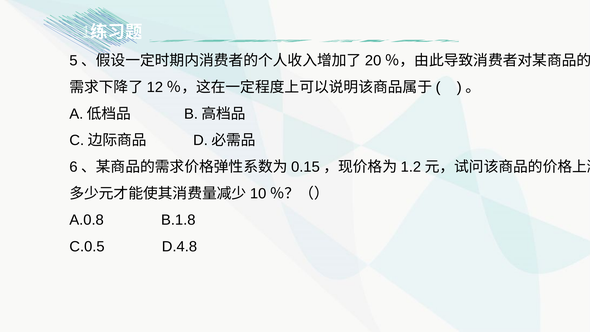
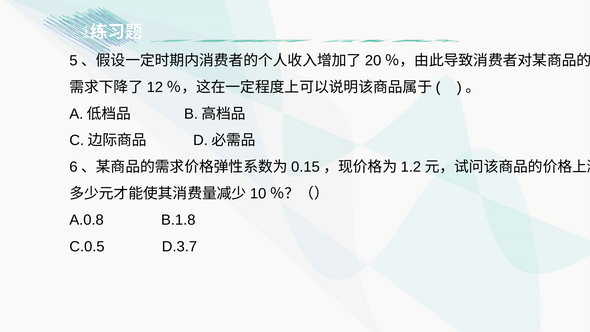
D.4.8: D.4.8 -> D.3.7 (179, 247)
